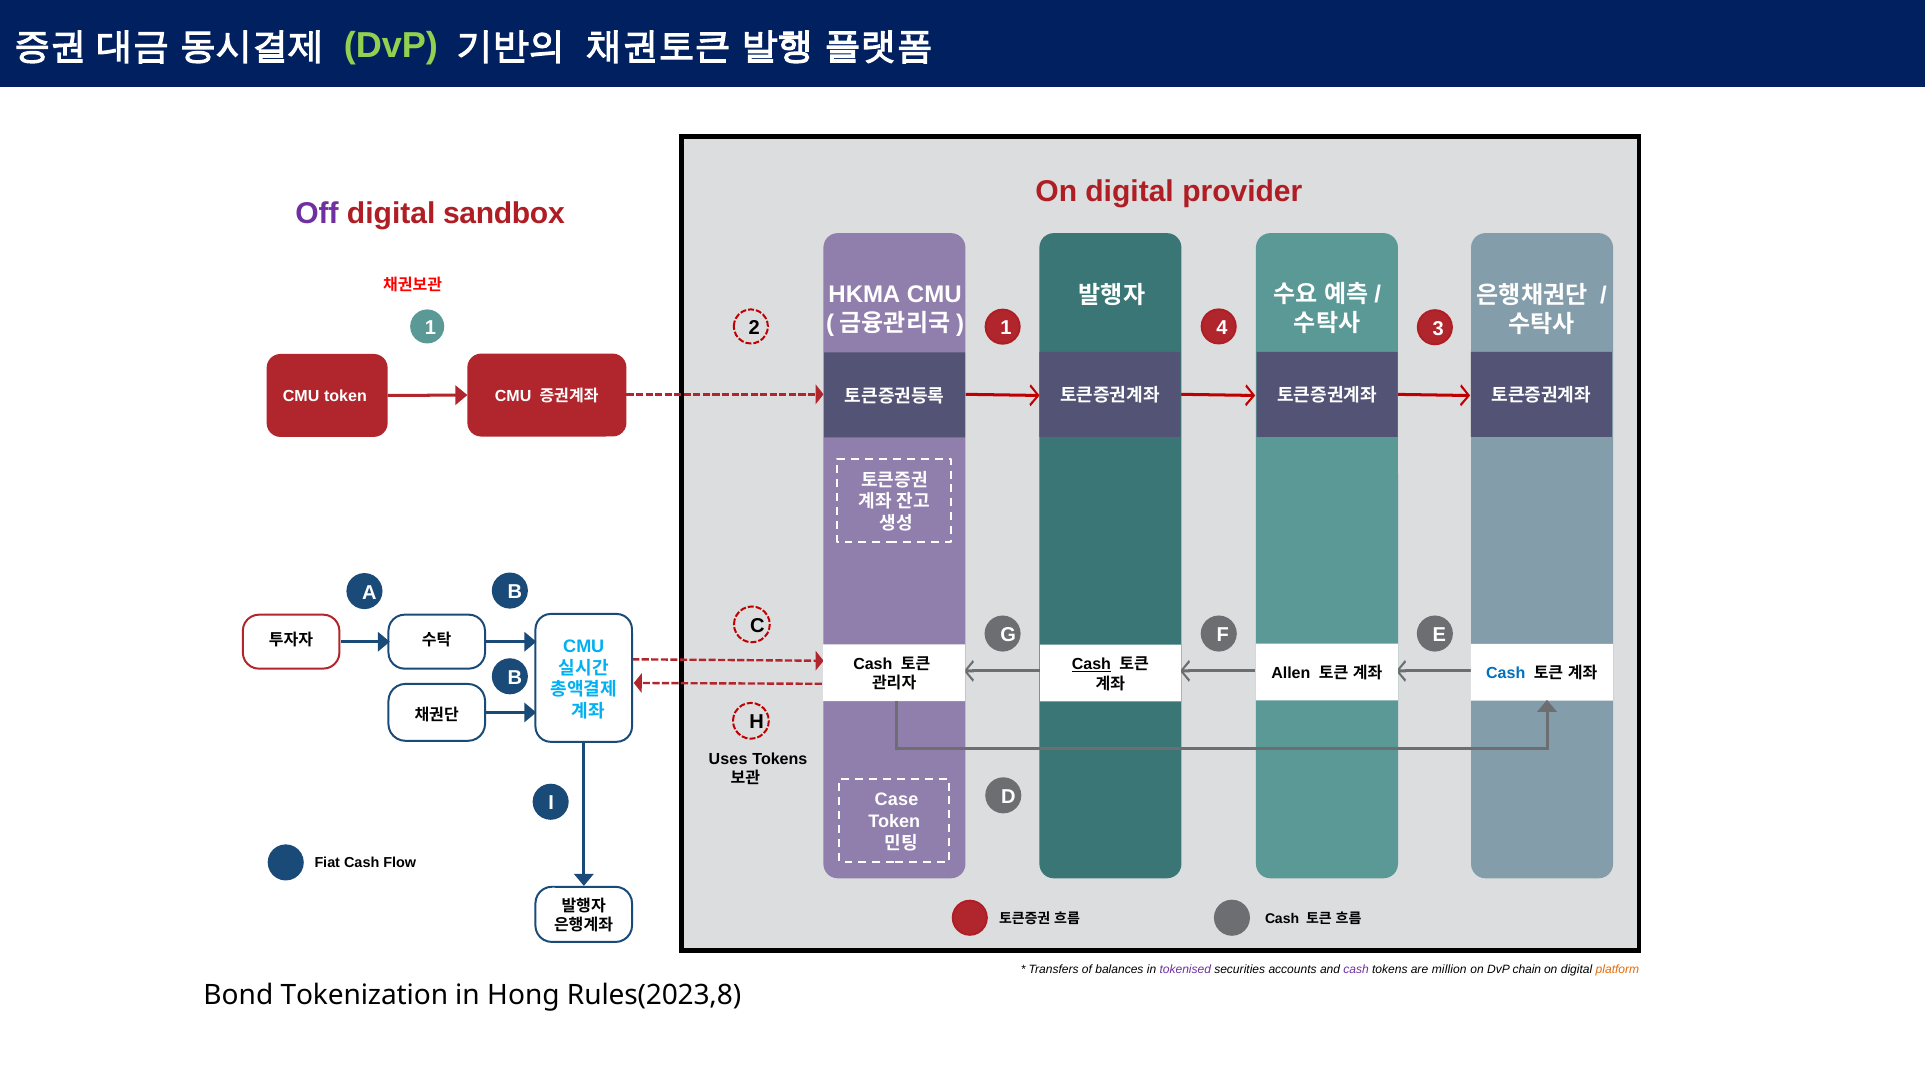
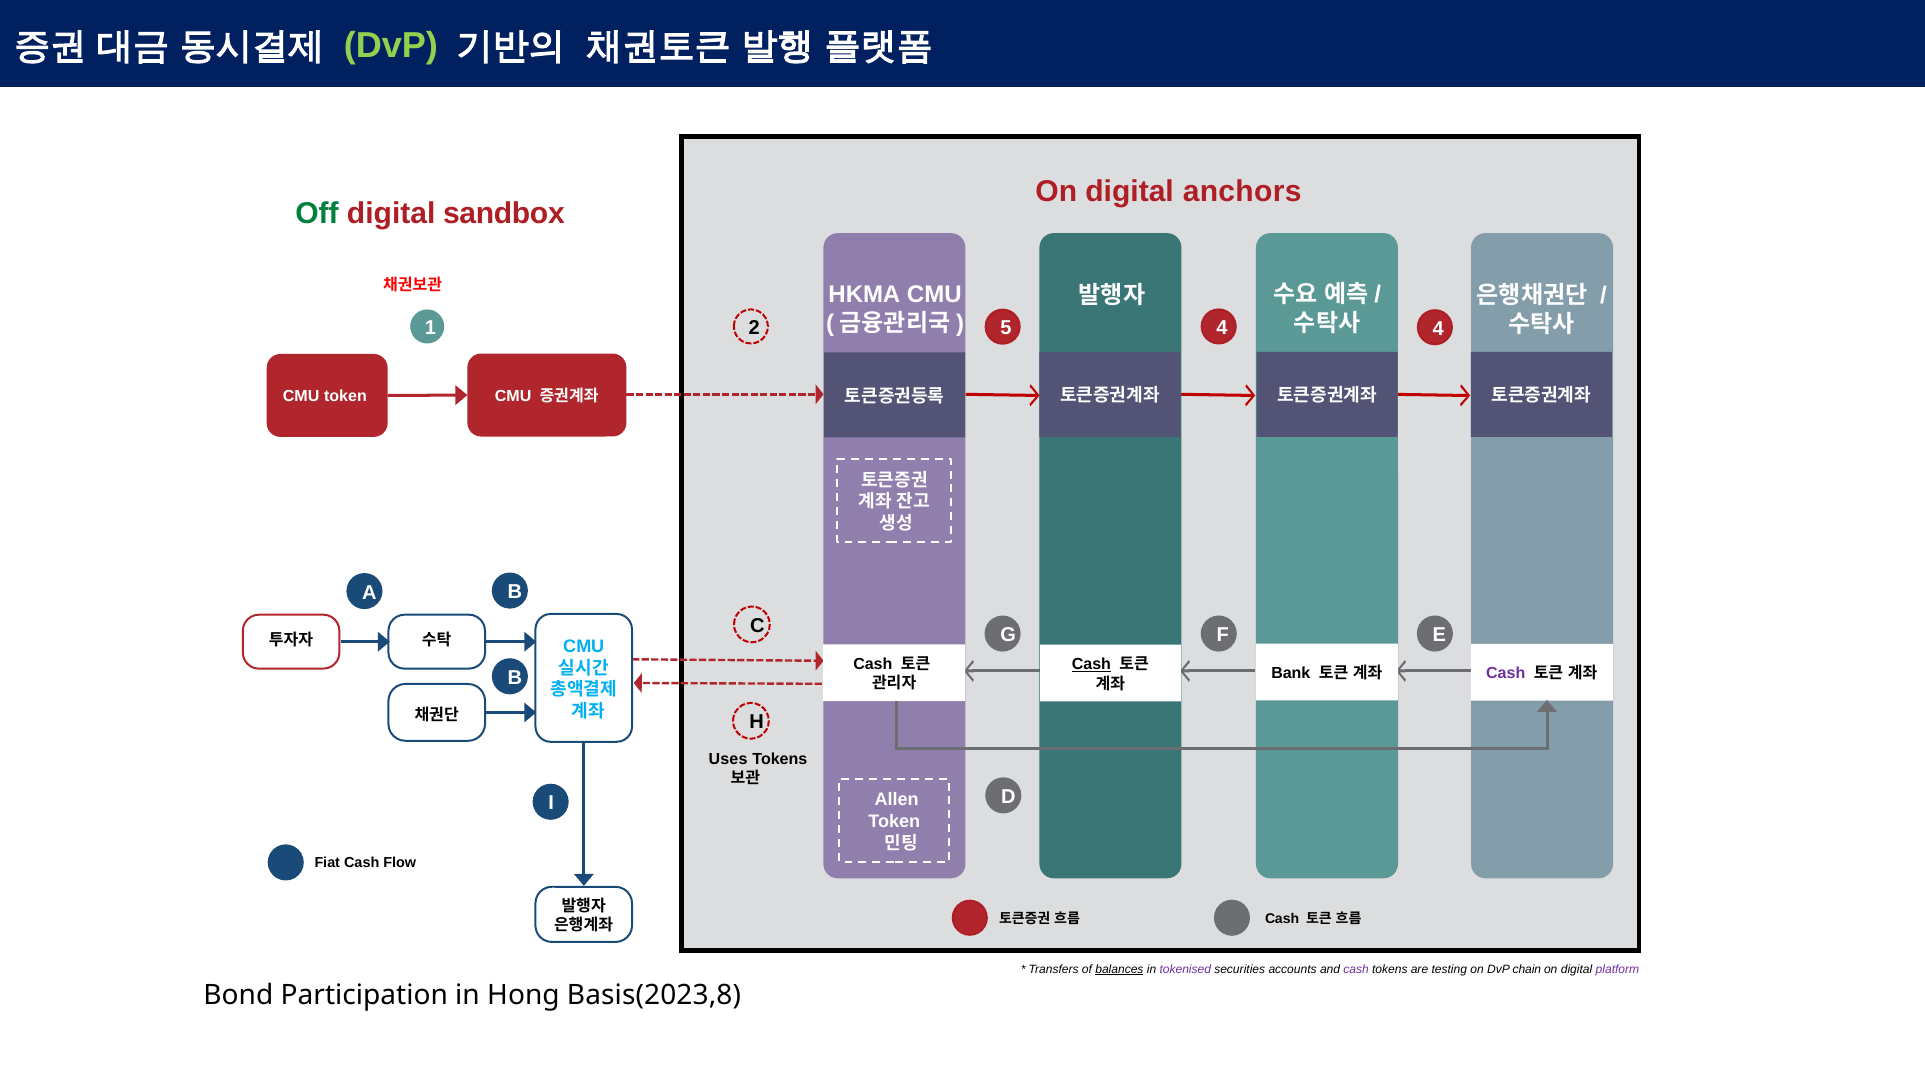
provider: provider -> anchors (1242, 192)
Off colour: purple -> green (317, 214)
2 1: 1 -> 5 (1006, 328)
4 3: 3 -> 4 (1438, 329)
Allen: Allen -> Bank (1291, 673)
Cash colour: blue -> purple (1506, 673)
Case: Case -> Allen (897, 800)
balances underline: none -> present (1119, 969)
million: million -> testing (1449, 969)
platform colour: orange -> purple (1617, 969)
Tokenization: Tokenization -> Participation (364, 995)
Rules(2023,8: Rules(2023,8 -> Basis(2023,8 (654, 995)
